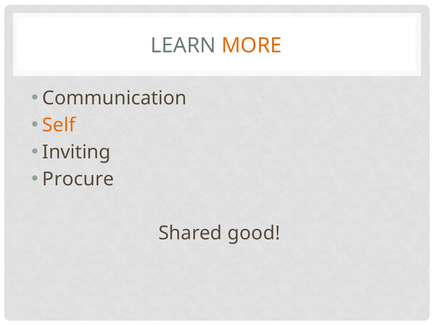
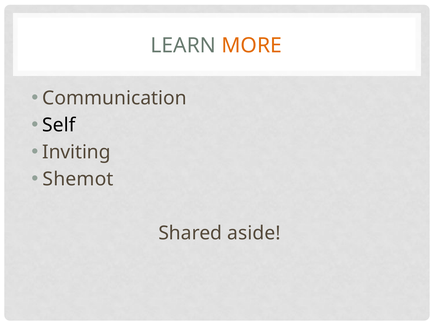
Self colour: orange -> black (59, 125)
Procure: Procure -> Shemot (78, 179)
good: good -> aside (254, 233)
